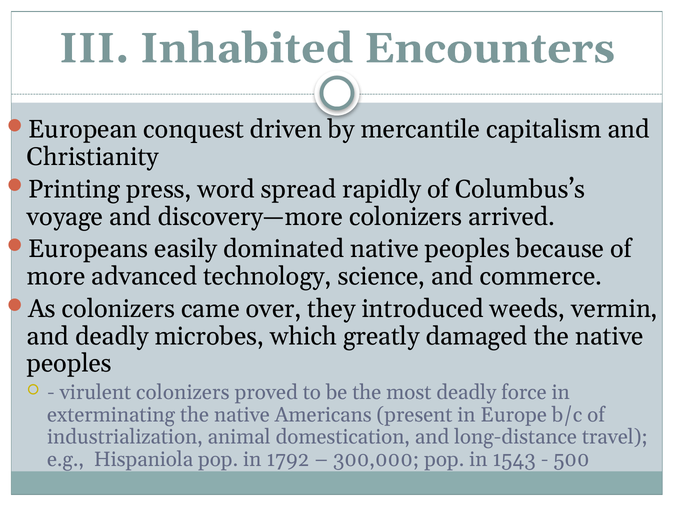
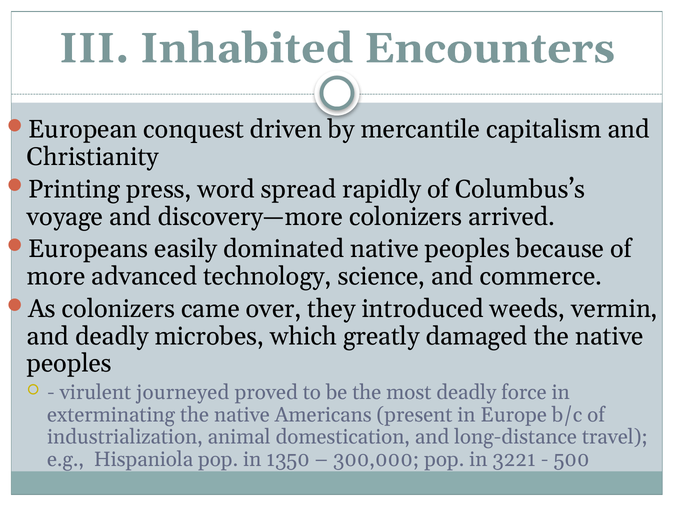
virulent colonizers: colonizers -> journeyed (183, 392)
1792: 1792 -> 1350 (288, 459)
1543: 1543 -> 3221 (514, 459)
